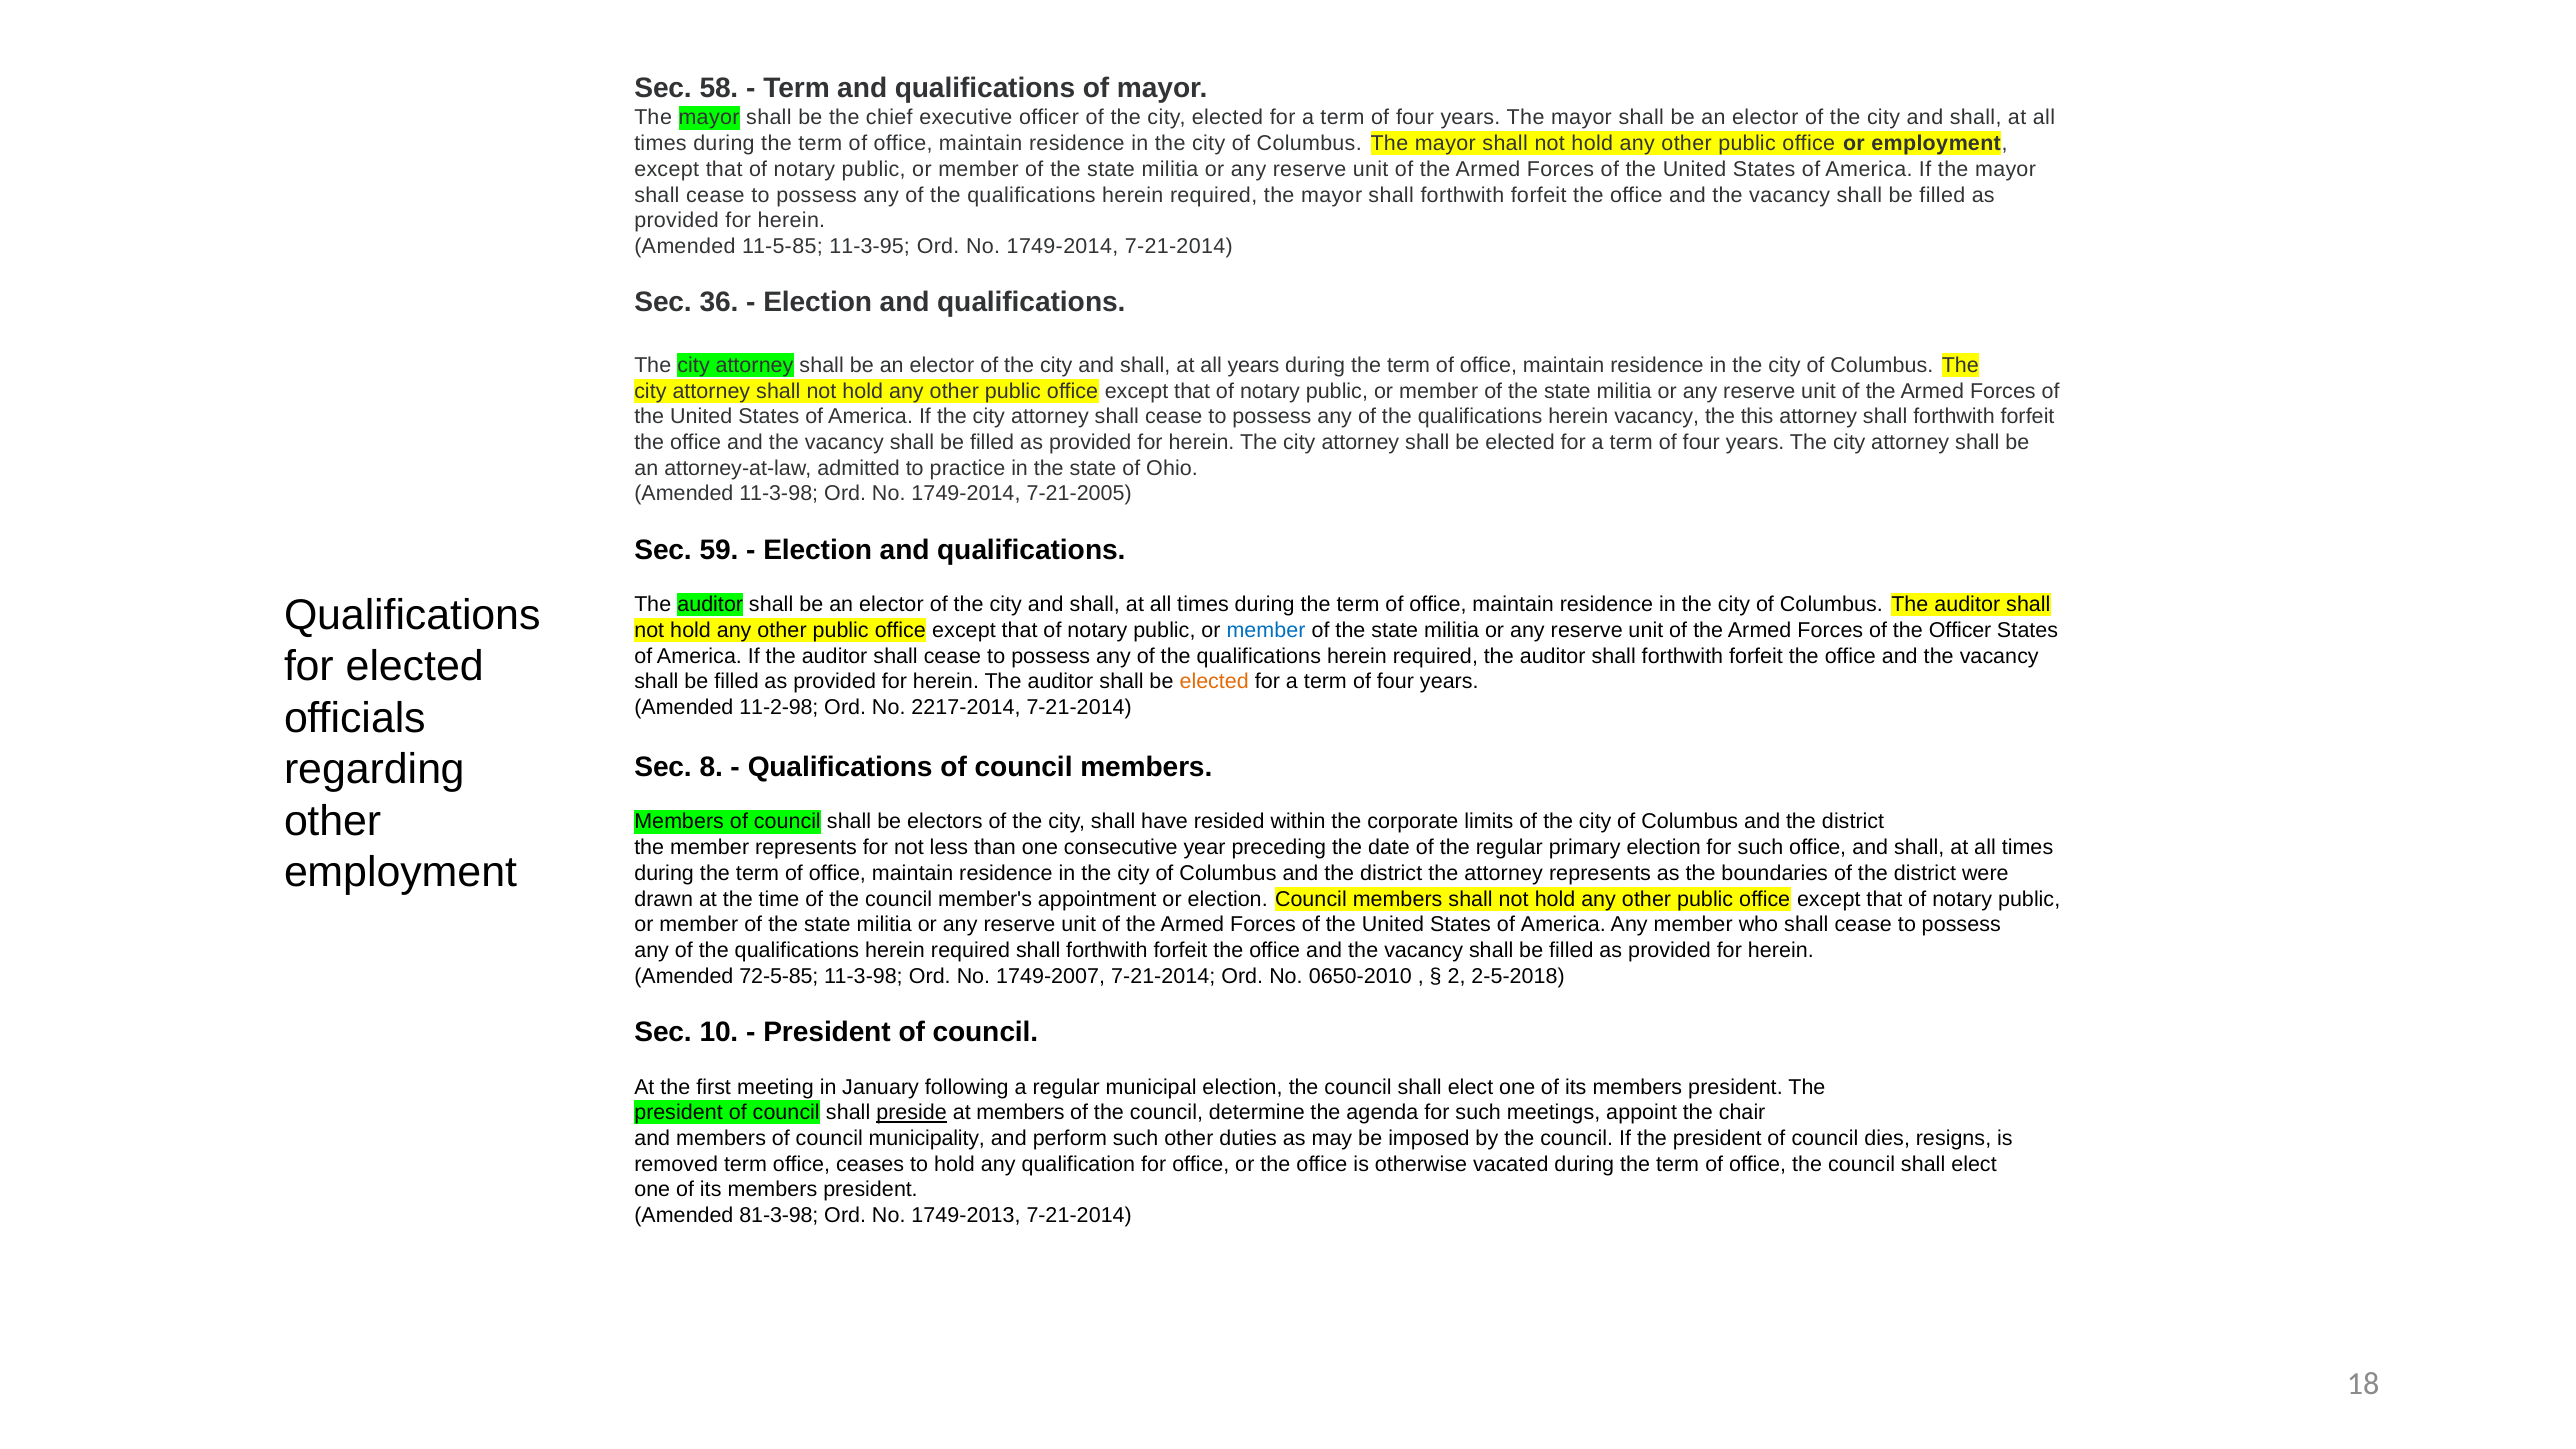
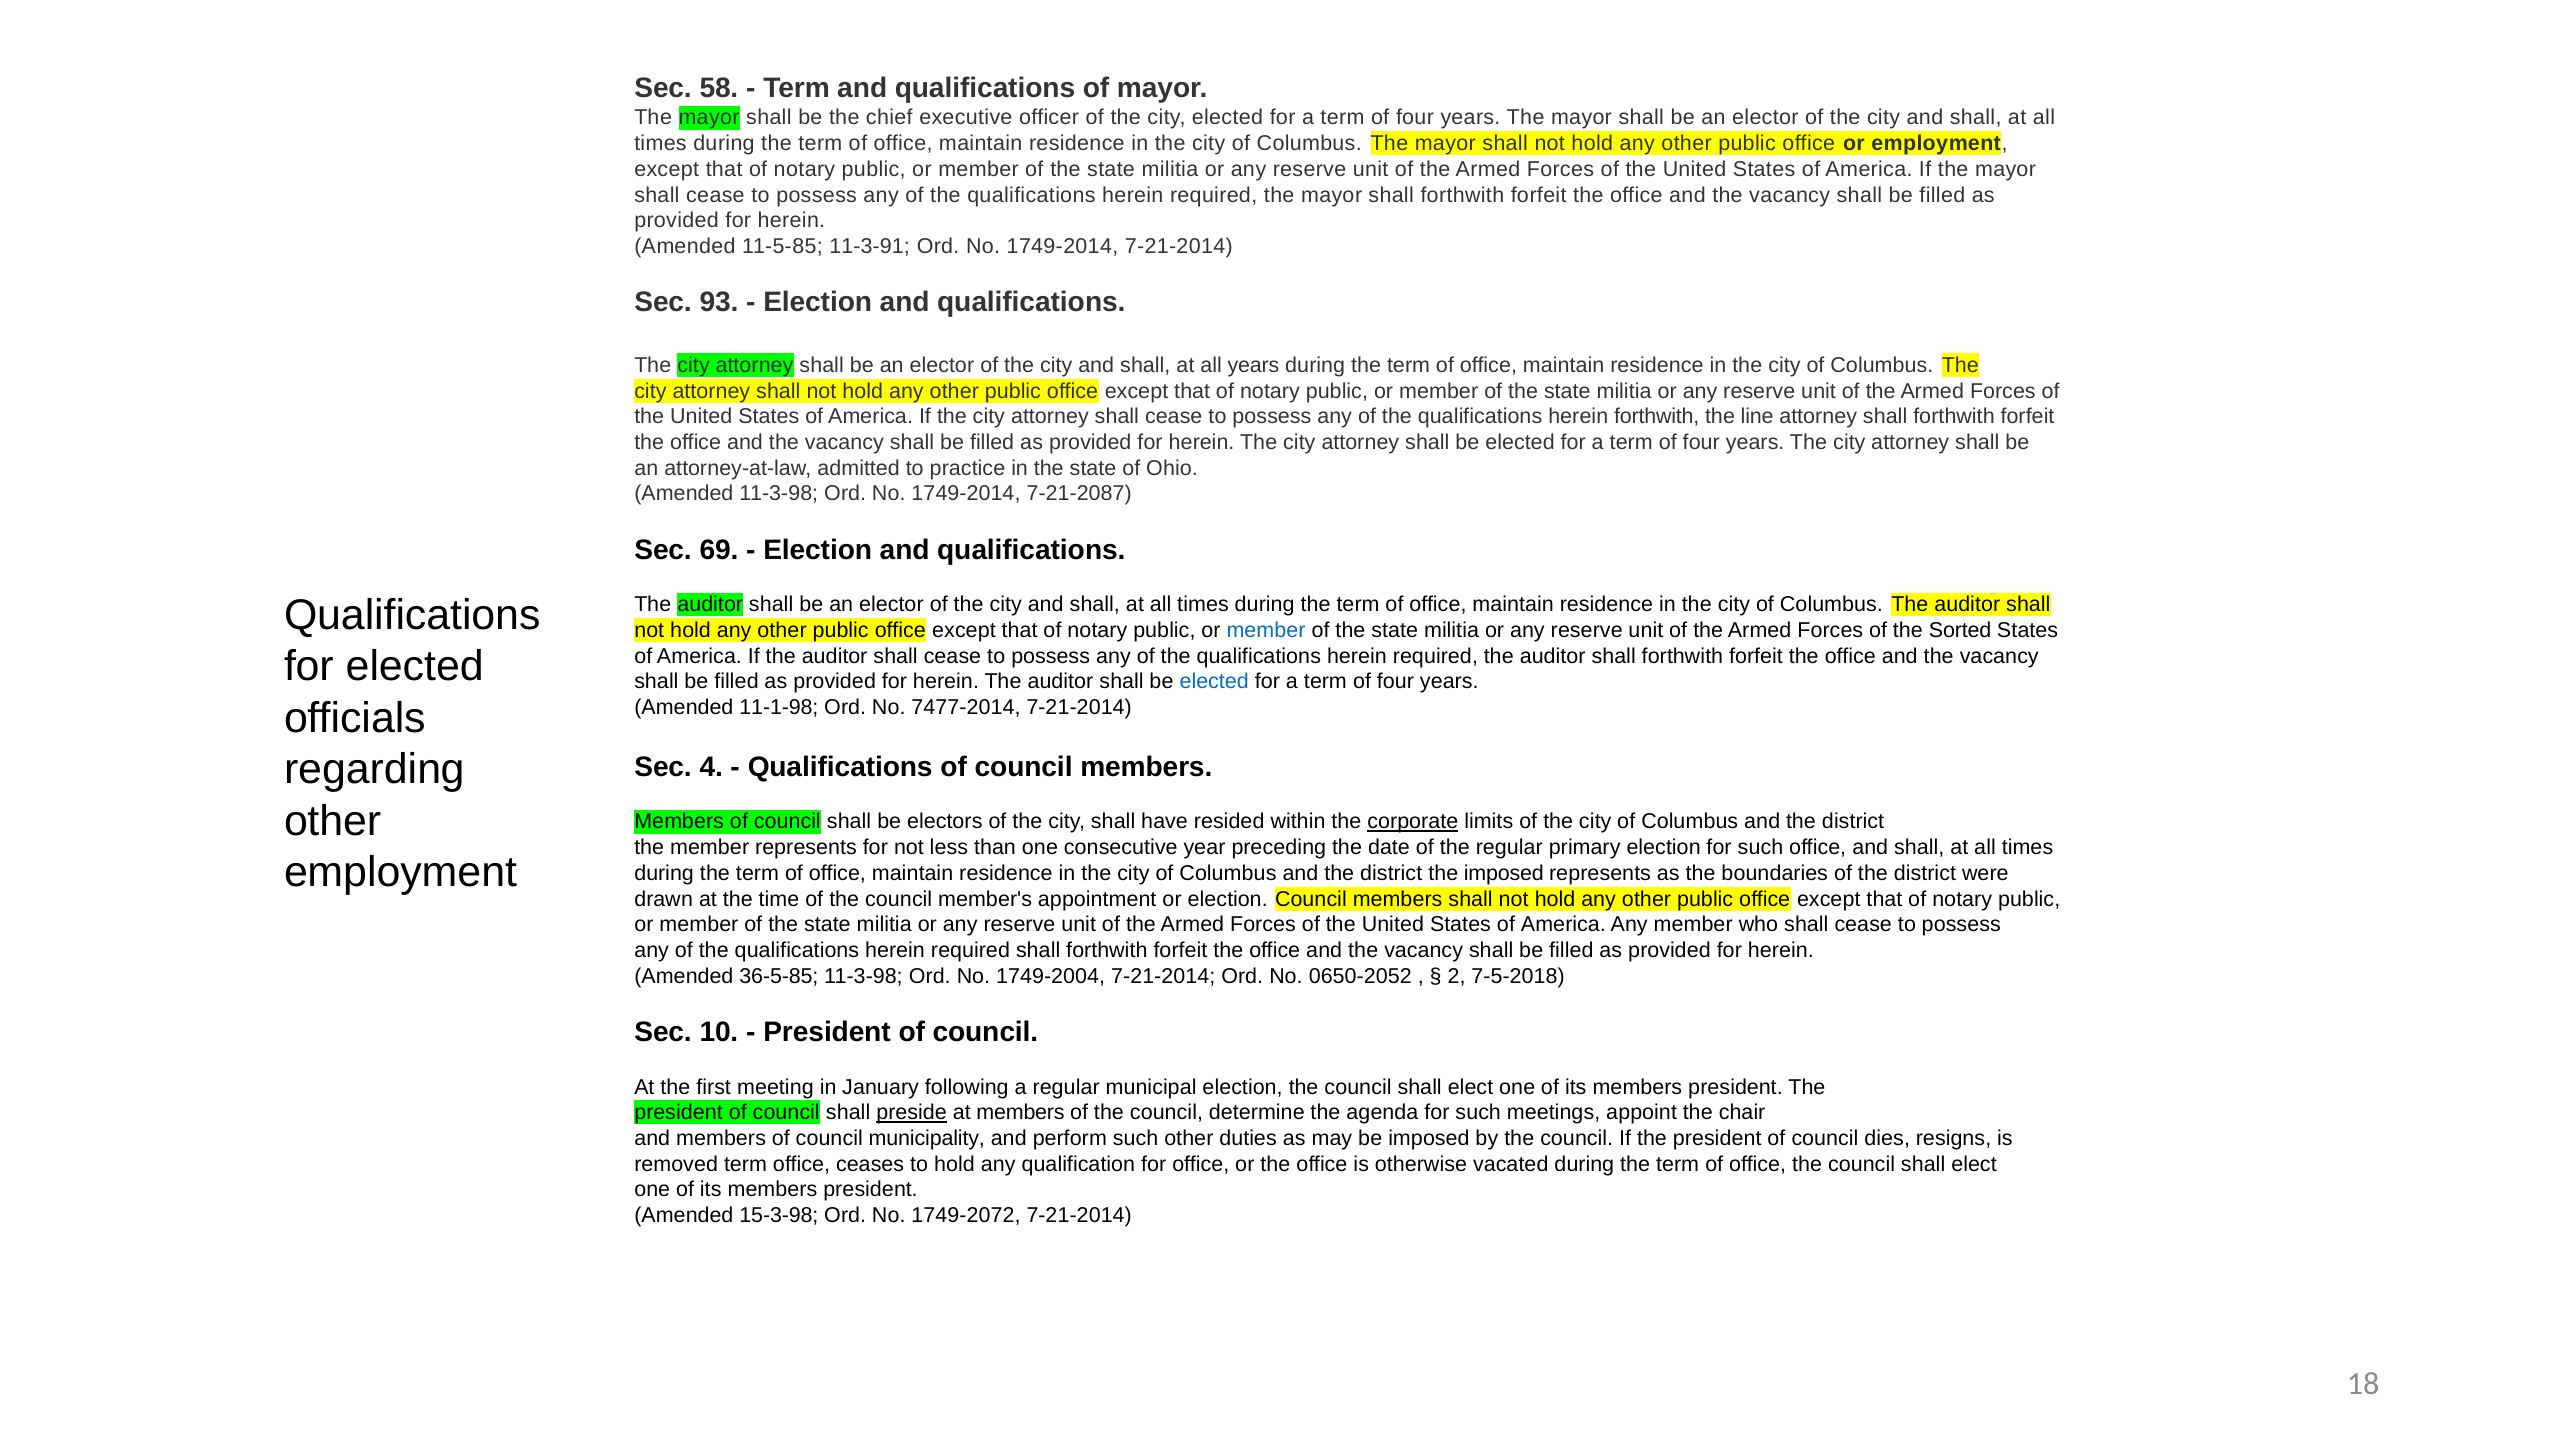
11-3-95: 11-3-95 -> 11-3-91 (870, 246)
36: 36 -> 93 (719, 302)
herein vacancy: vacancy -> forthwith (1657, 417)
this: this -> line (1757, 417)
7-21-2005: 7-21-2005 -> 7-21-2087 (1079, 494)
59: 59 -> 69 (719, 550)
the Officer: Officer -> Sorted (1960, 630)
elected colour: orange -> blue (1214, 682)
11-2-98: 11-2-98 -> 11-1-98 (779, 708)
2217-2014: 2217-2014 -> 7477-2014 (966, 708)
8: 8 -> 4 (711, 767)
corporate underline: none -> present (1413, 822)
the attorney: attorney -> imposed (1504, 873)
72-5-85: 72-5-85 -> 36-5-85 (779, 976)
1749-2007: 1749-2007 -> 1749-2004 (1051, 976)
0650-2010: 0650-2010 -> 0650-2052 (1360, 976)
2-5-2018: 2-5-2018 -> 7-5-2018 (1518, 976)
81-3-98: 81-3-98 -> 15-3-98 (779, 1216)
1749-2013: 1749-2013 -> 1749-2072 (966, 1216)
